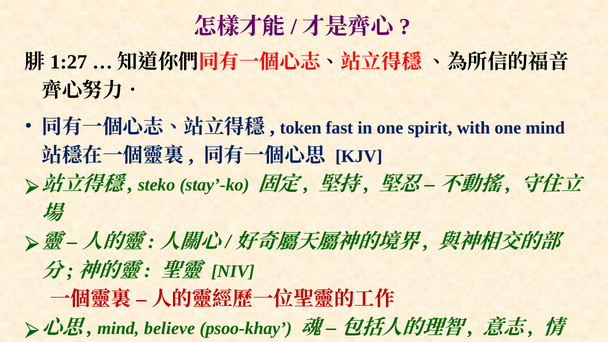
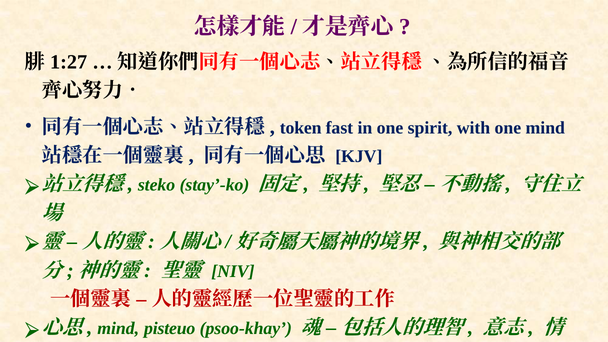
believe: believe -> pisteuo (170, 329)
